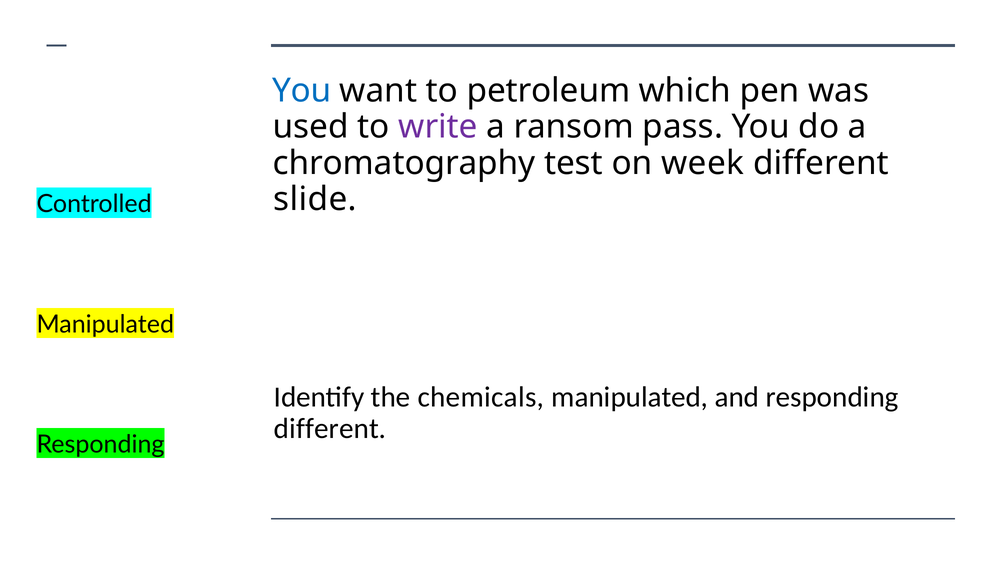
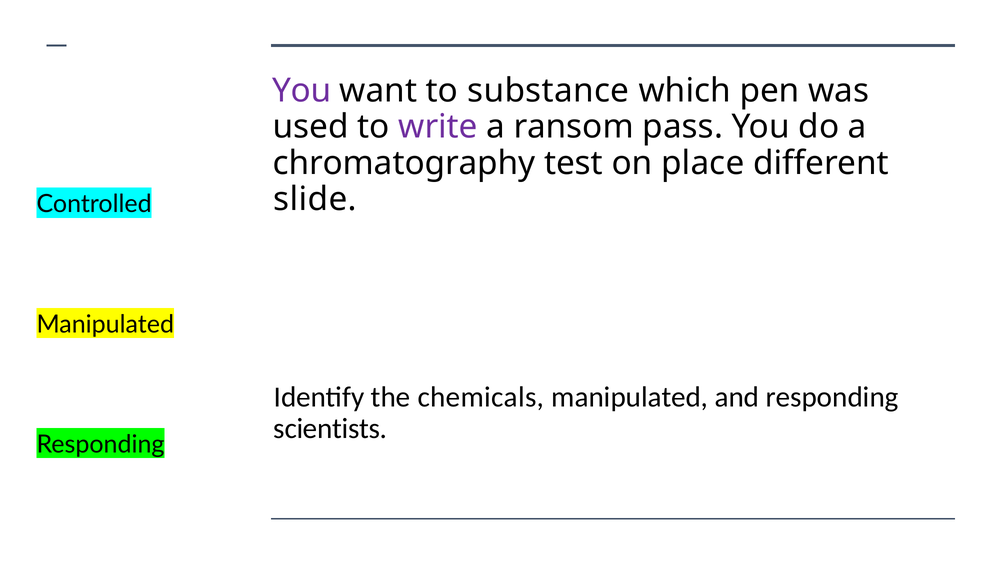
You colour: blue -> purple (302, 91)
petroleum: petroleum -> substance (548, 91)
week: week -> place (703, 163)
different: different -> scientists (330, 429)
